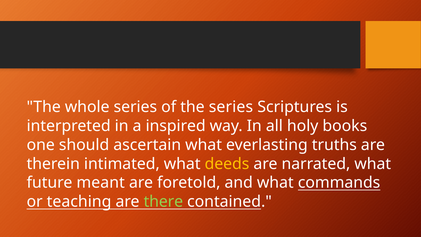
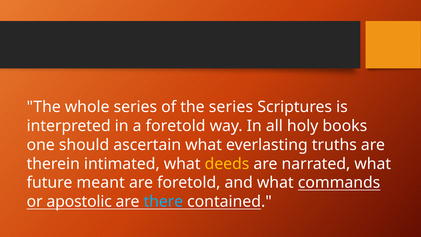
a inspired: inspired -> foretold (176, 126)
teaching: teaching -> apostolic (79, 202)
there colour: light green -> light blue (163, 202)
